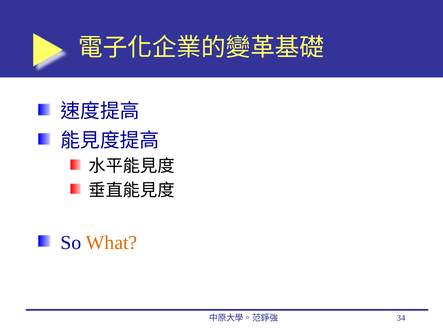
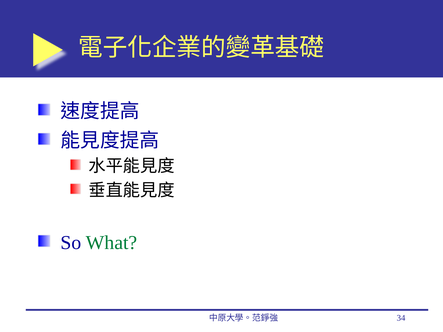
What colour: orange -> green (112, 243)
